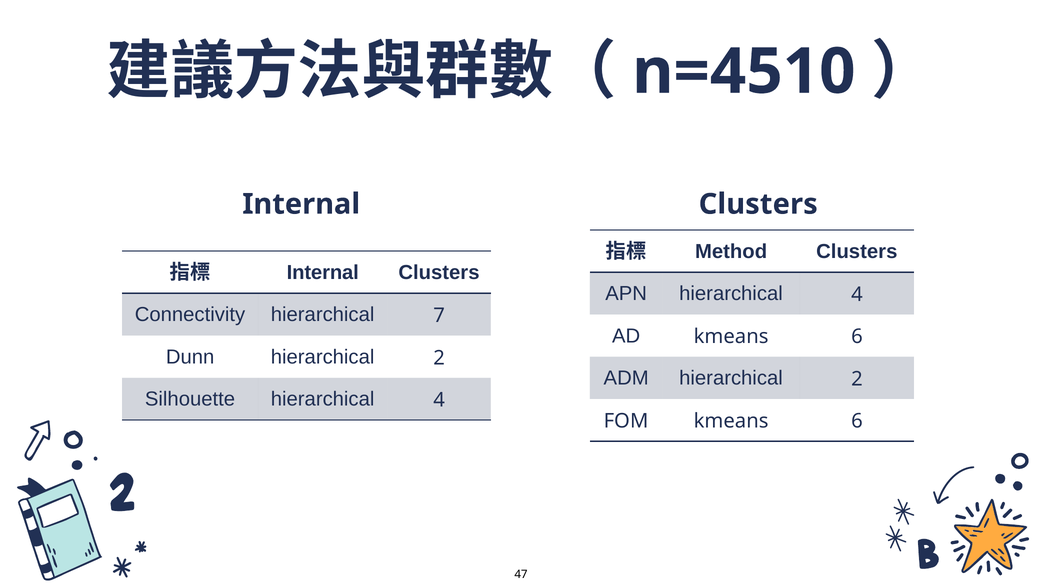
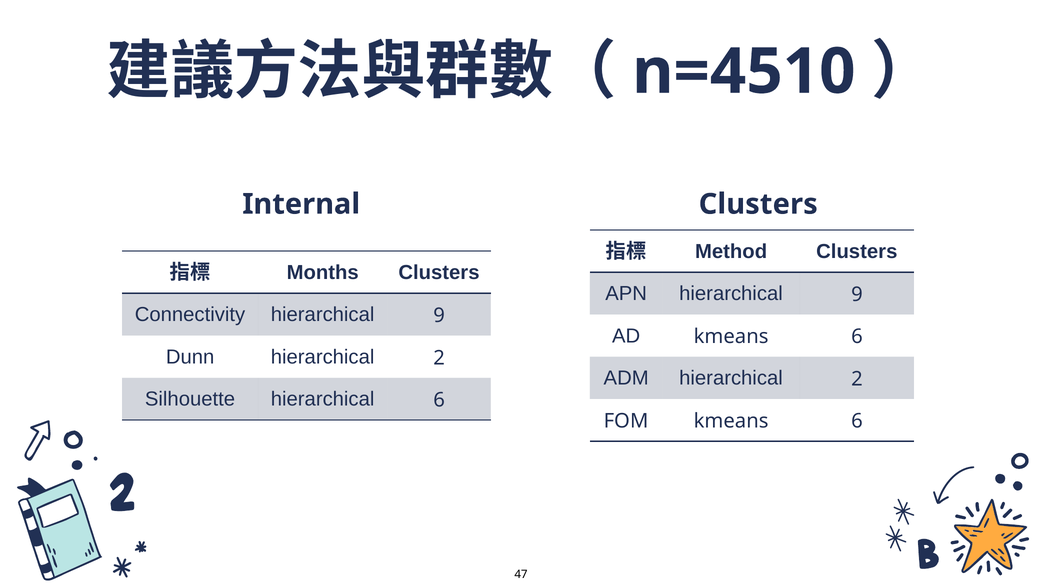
Internal: Internal -> Months (323, 273)
APN hierarchical 4: 4 -> 9 (857, 295)
Connectivity hierarchical 7: 7 -> 9 (439, 316)
Silhouette hierarchical 4: 4 -> 6 (439, 400)
